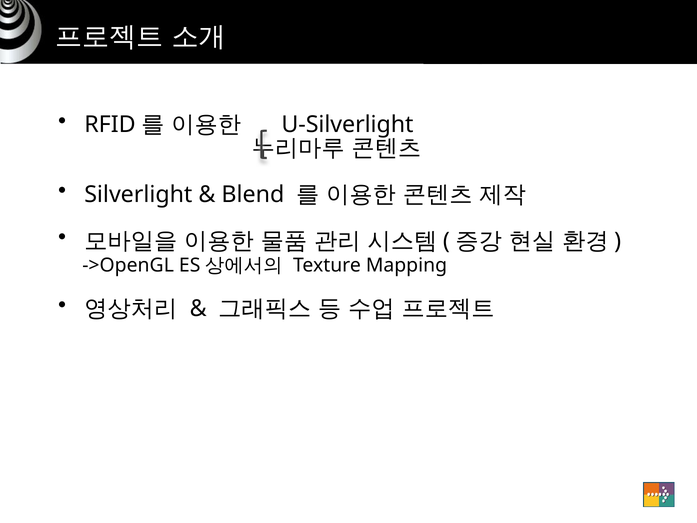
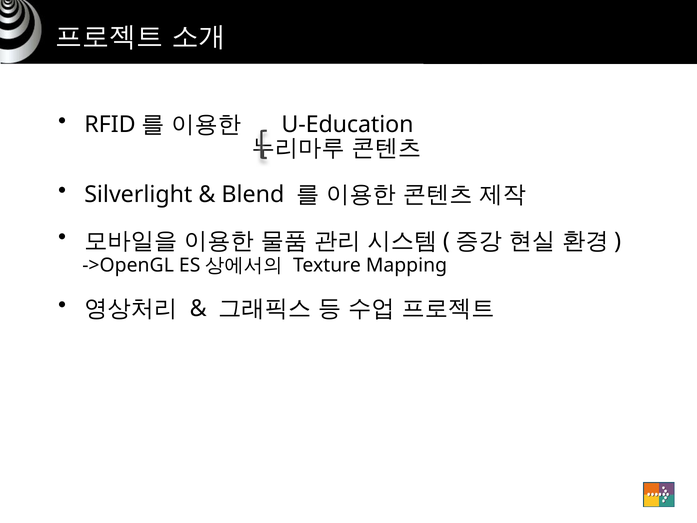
U-Silverlight: U-Silverlight -> U-Education (347, 125)
